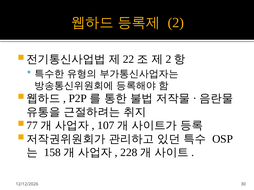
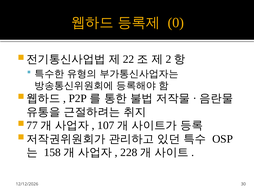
2: 2 -> 0 (176, 23)
